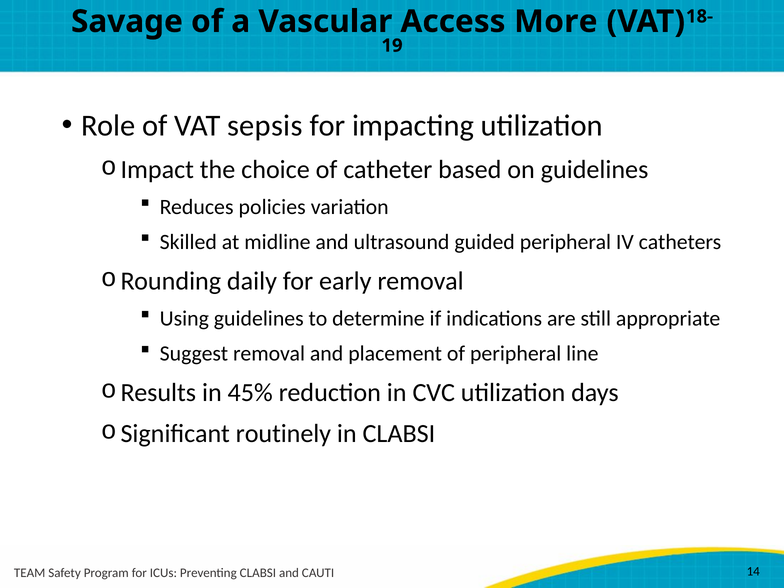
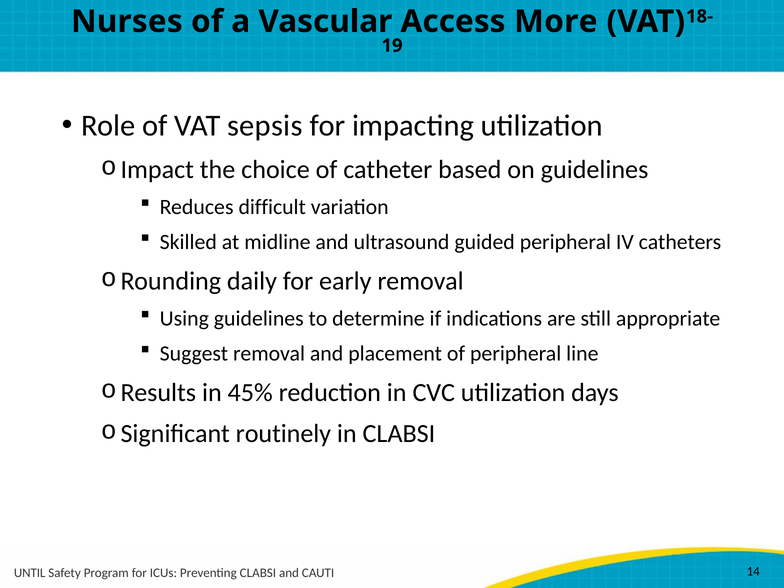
Savage: Savage -> Nurses (127, 22)
policies: policies -> difficult (272, 207)
TEAM: TEAM -> UNTIL (30, 573)
